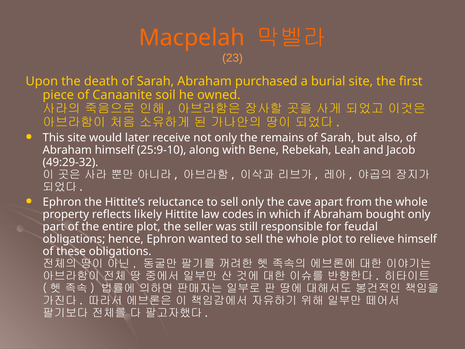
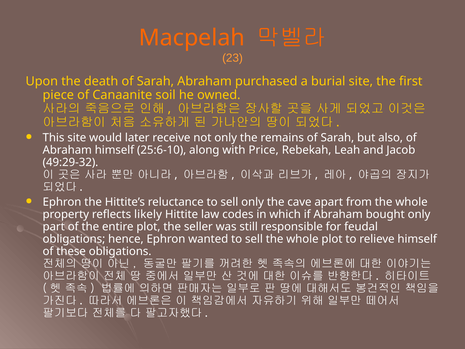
25:9-10: 25:9-10 -> 25:6-10 (162, 150)
Bene: Bene -> Price (264, 150)
